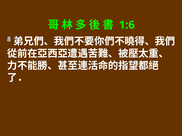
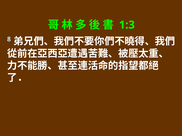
1:6: 1:6 -> 1:3 (127, 25)
